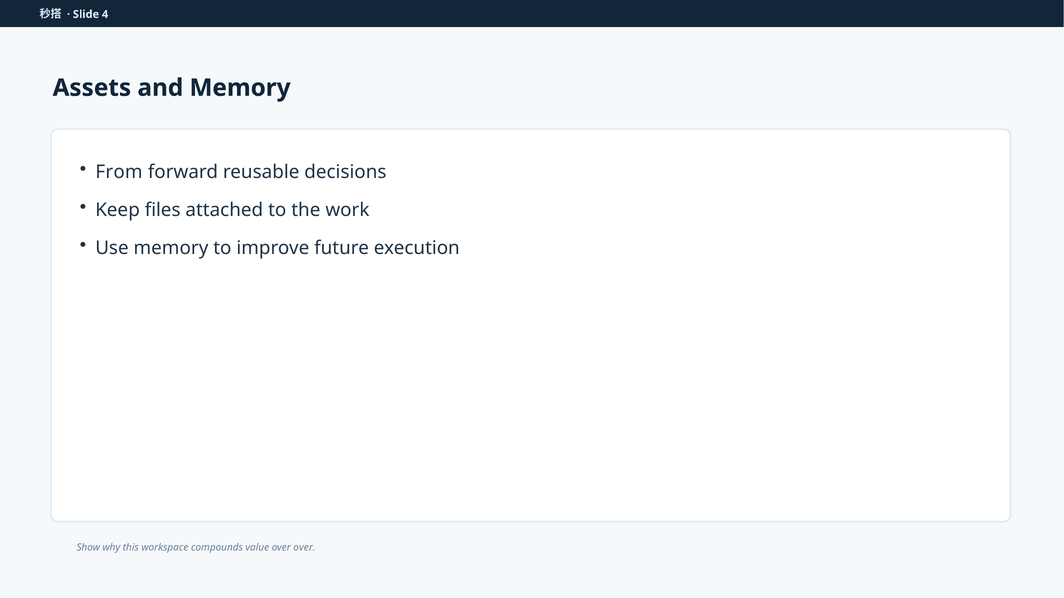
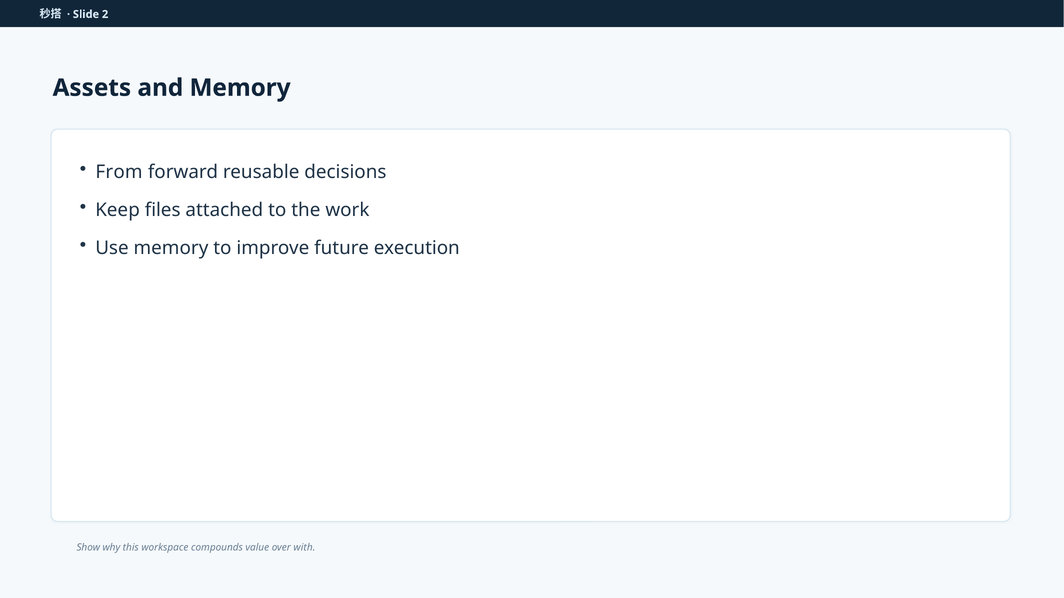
4: 4 -> 2 (105, 14)
over over: over -> with (304, 548)
